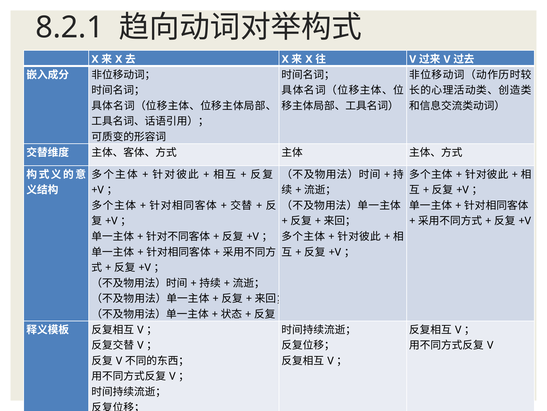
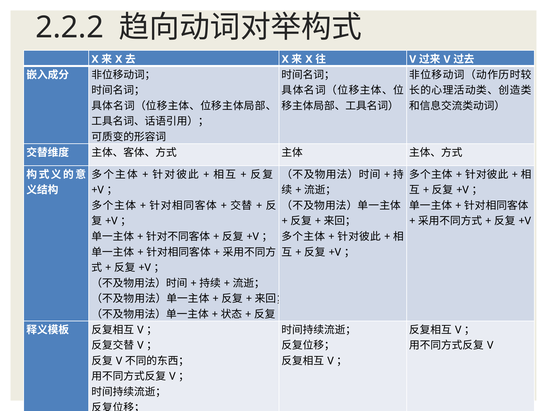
8.2.1: 8.2.1 -> 2.2.2 (70, 27)
